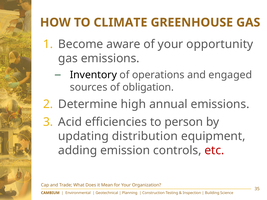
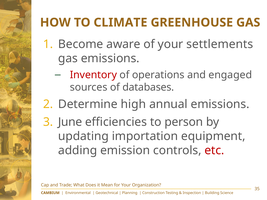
opportunity: opportunity -> settlements (220, 44)
Inventory colour: black -> red (93, 75)
obligation: obligation -> databases (148, 87)
Acid: Acid -> June (70, 122)
distribution: distribution -> importation (145, 136)
